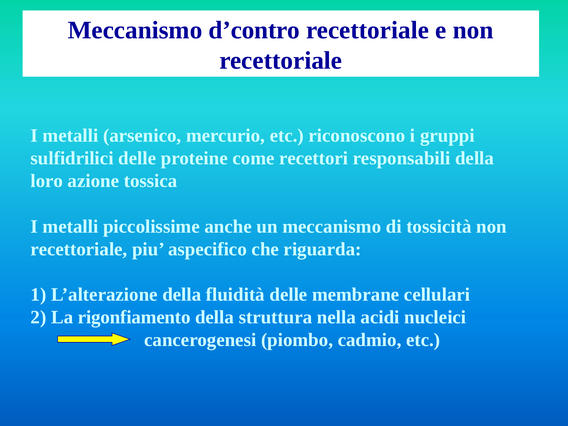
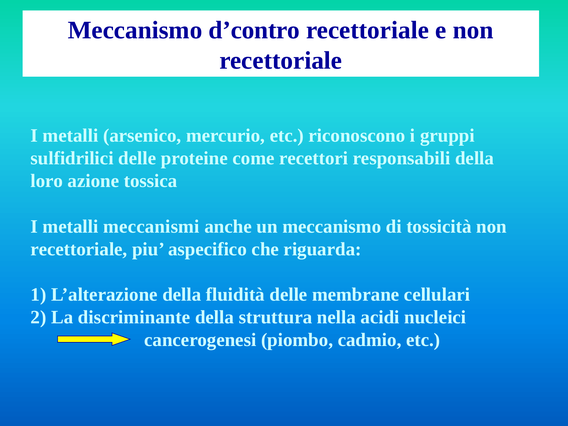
piccolissime: piccolissime -> meccanismi (151, 226)
rigonfiamento: rigonfiamento -> discriminante (134, 317)
